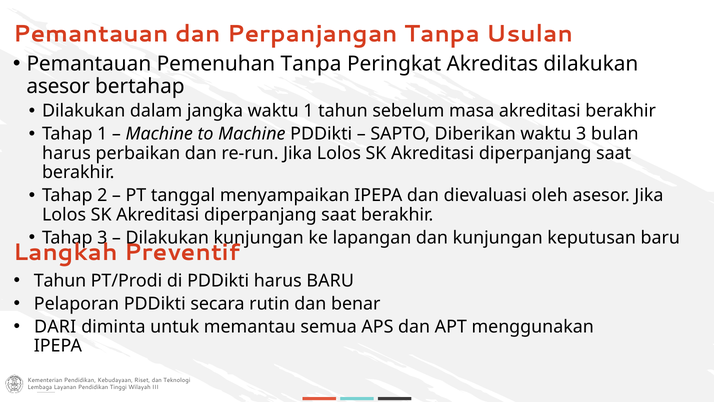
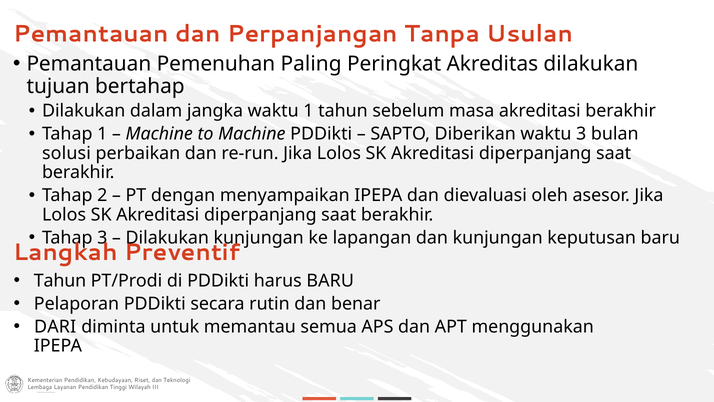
Pemenuhan Tanpa: Tanpa -> Paling (311, 64)
asesor: asesor -> tujuan (58, 86)
harus: harus -> solusi (66, 153)
tanggal: tanggal -> dengan (183, 195)
